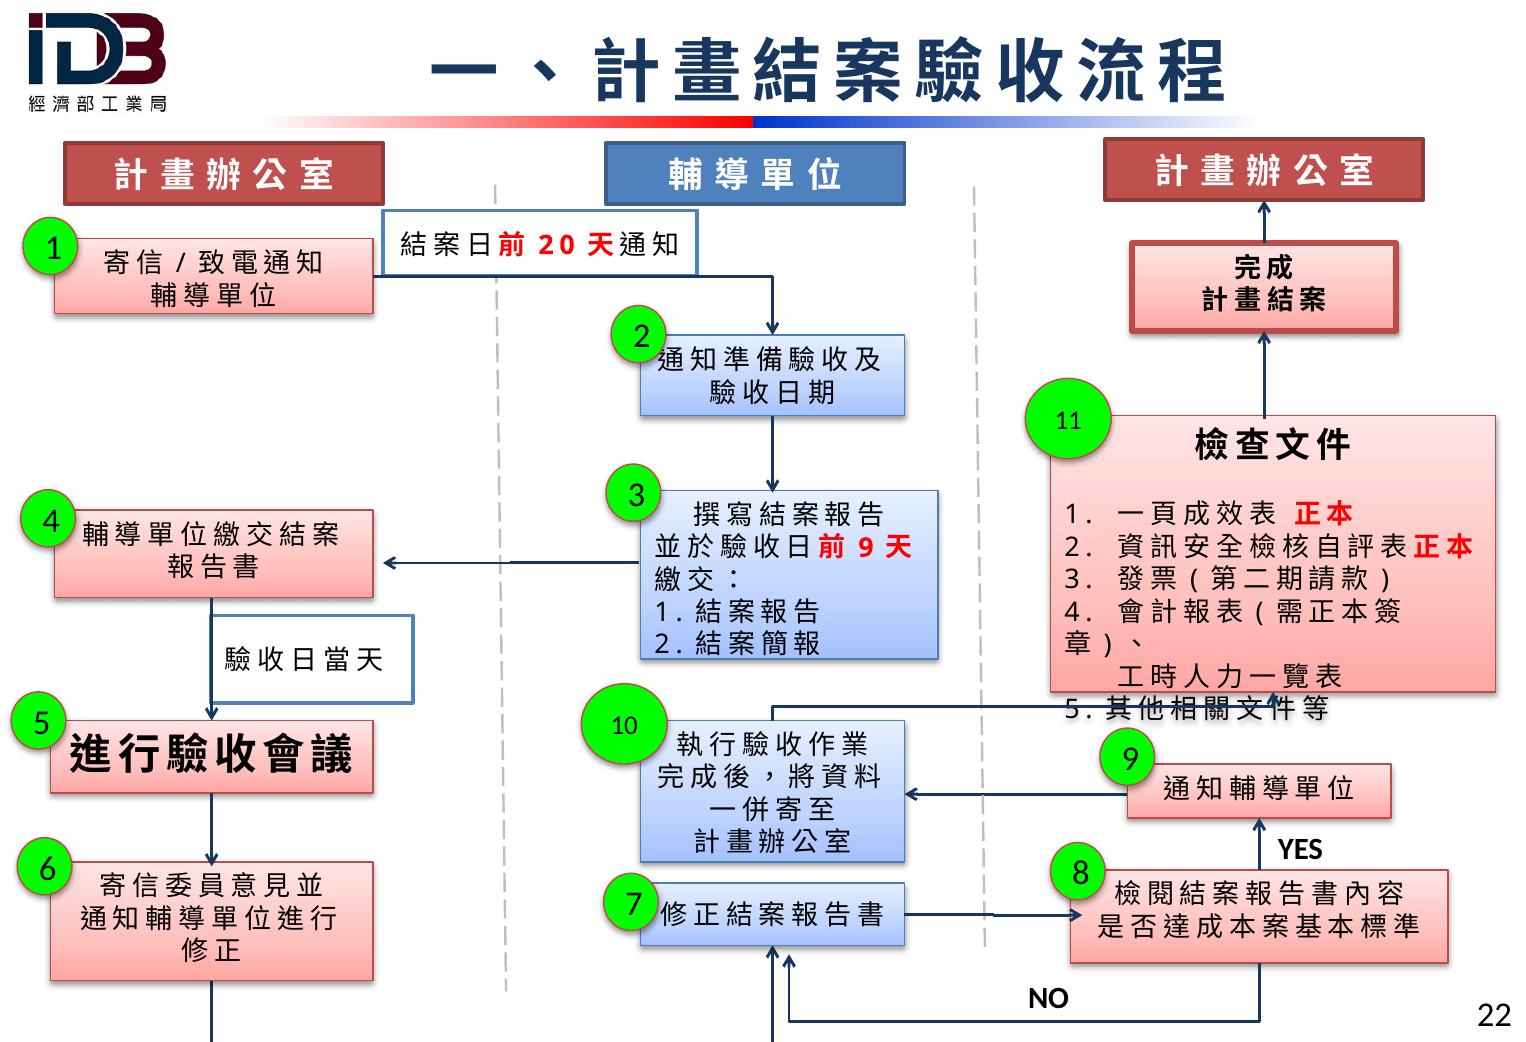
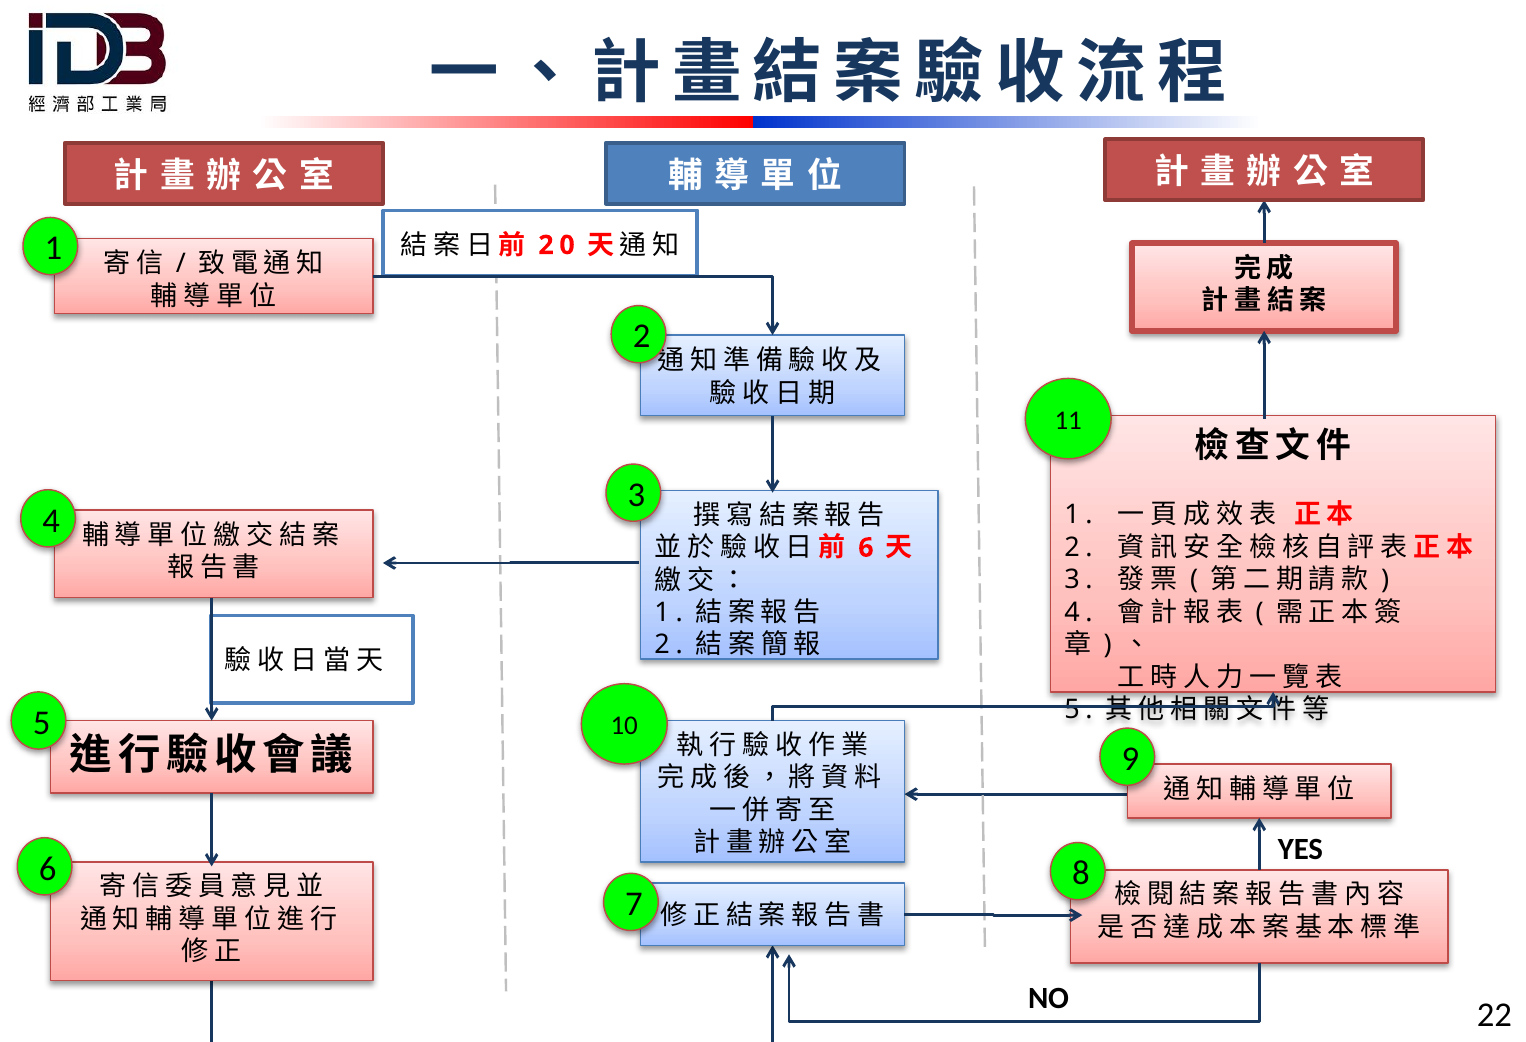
9: 9 -> 6 (866, 548)
